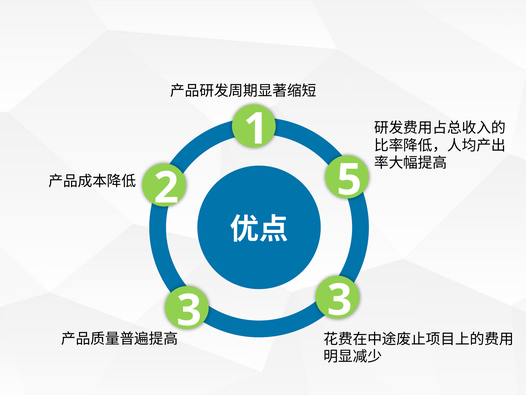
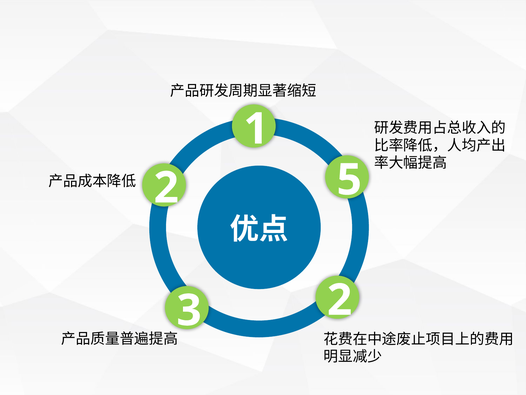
3 3: 3 -> 2 (340, 300)
